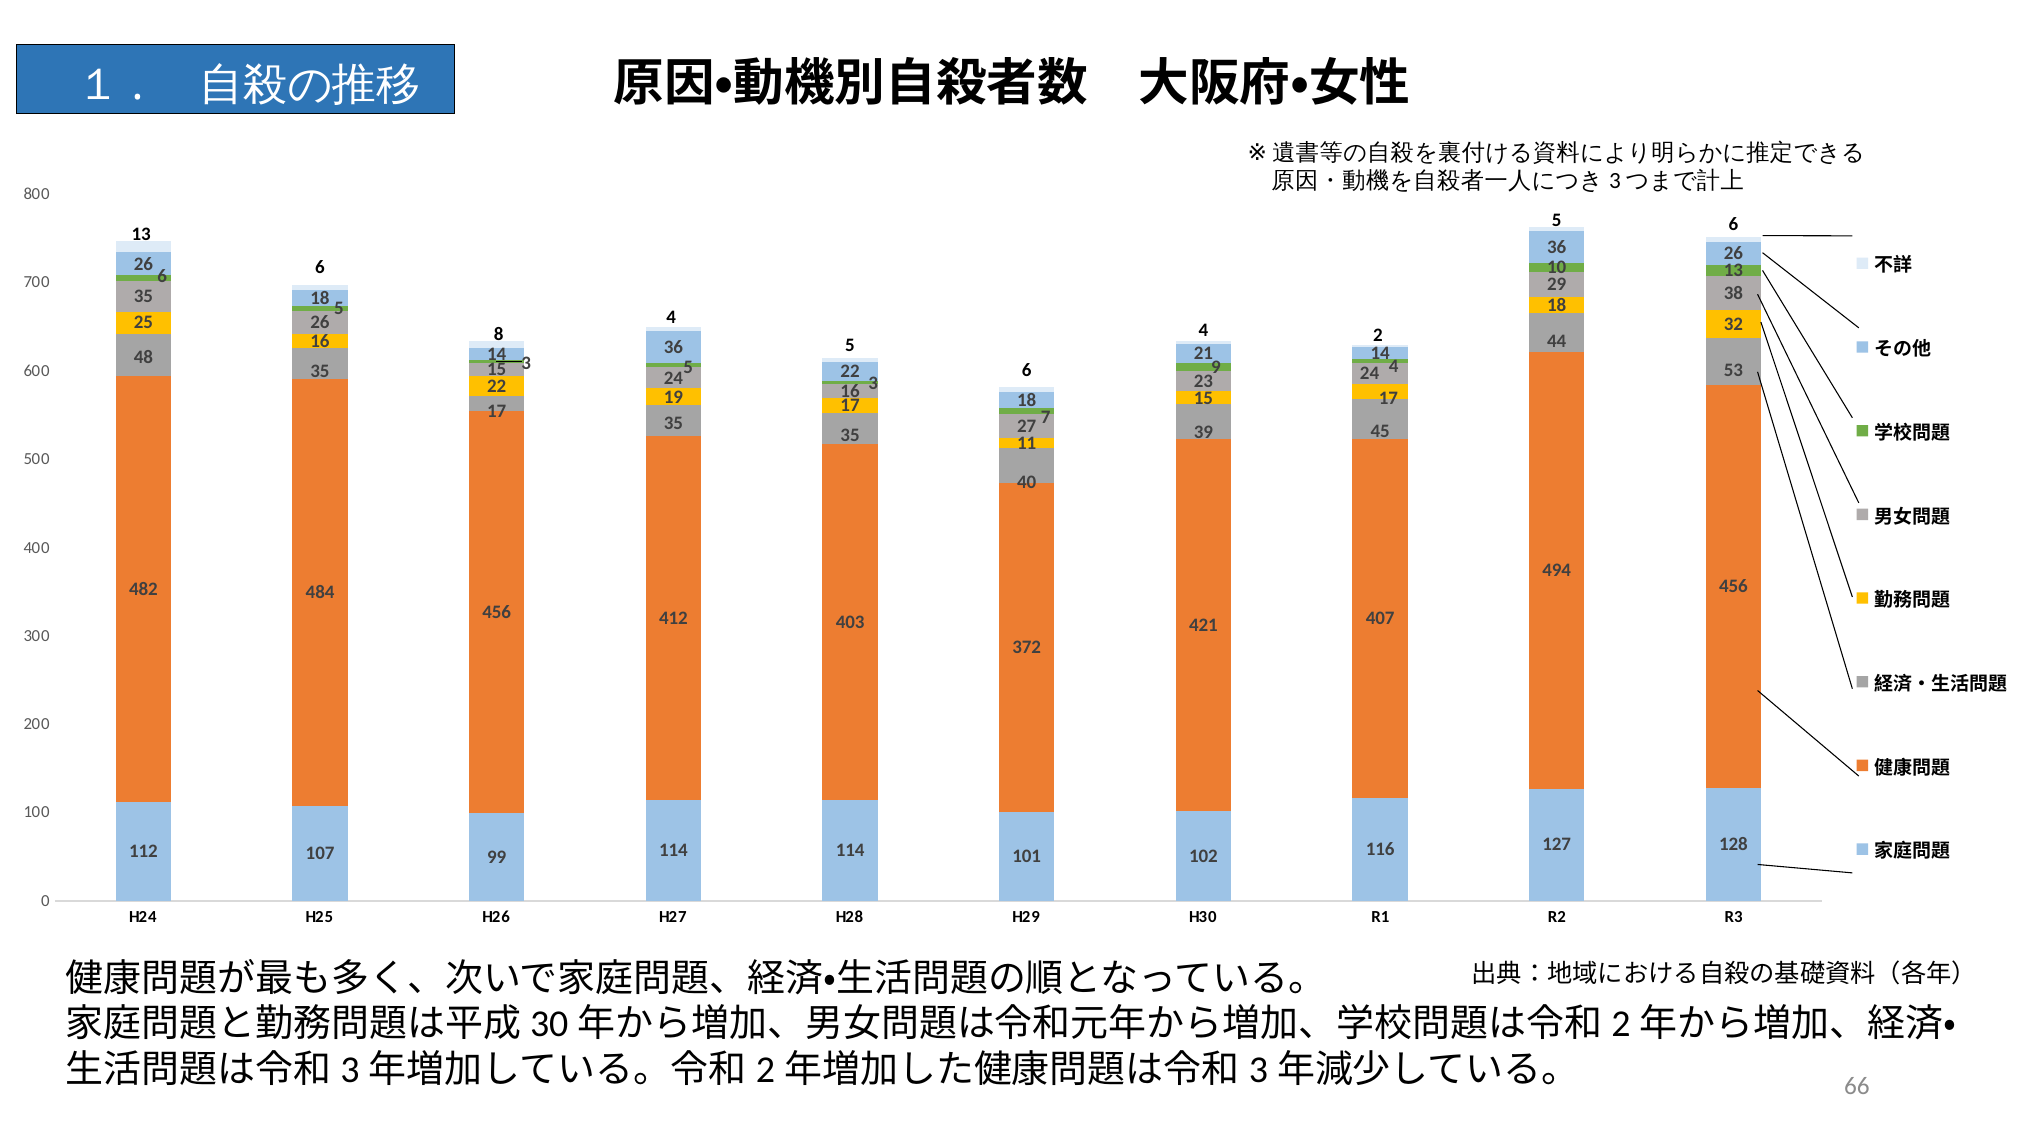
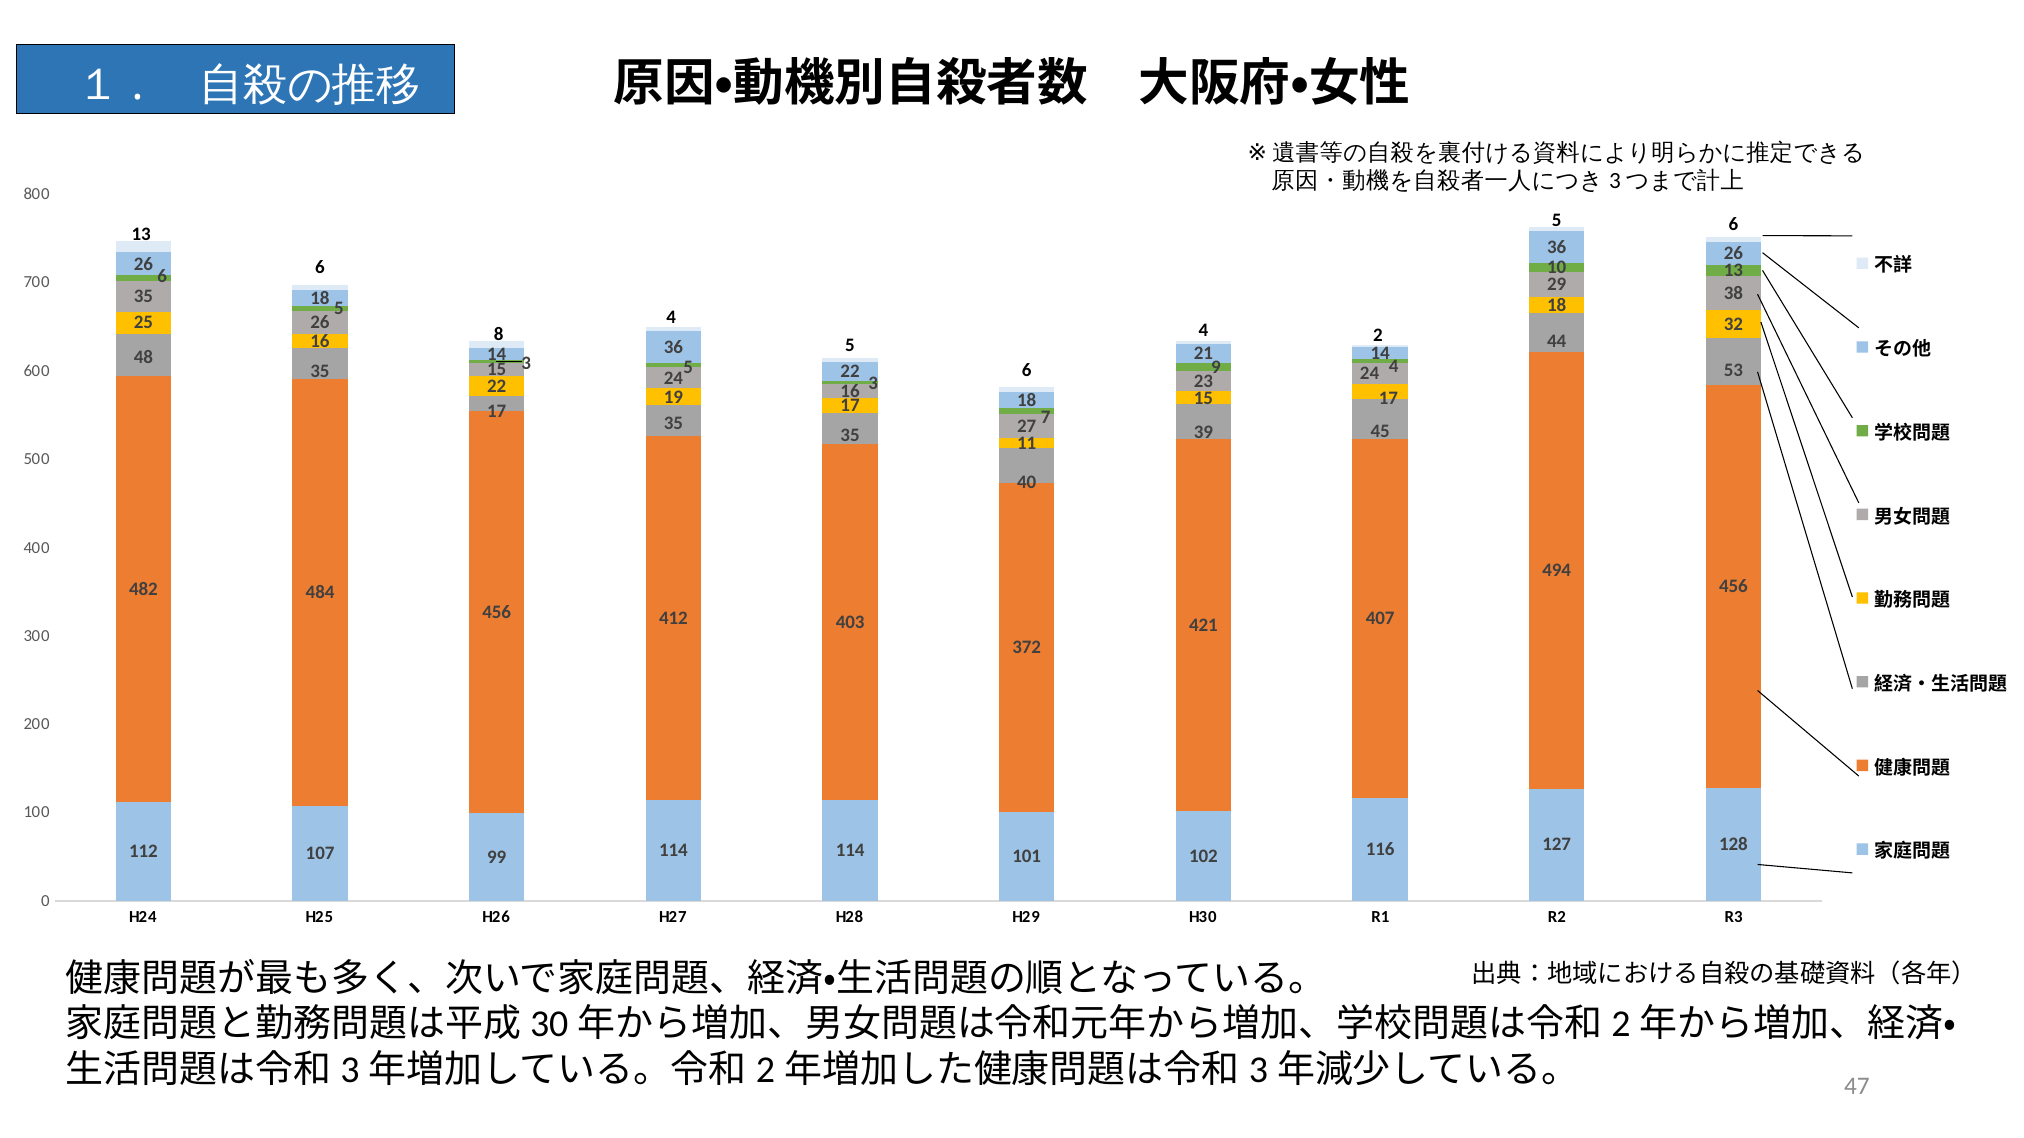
66: 66 -> 47 (1857, 1087)
